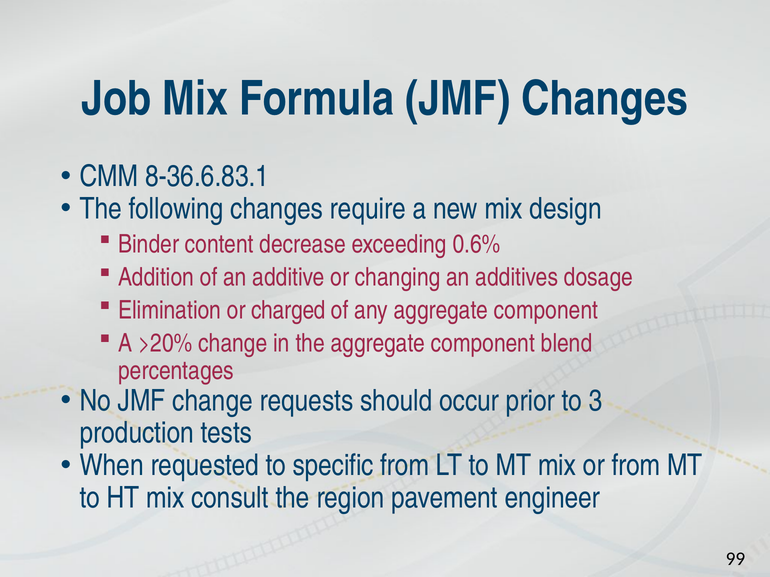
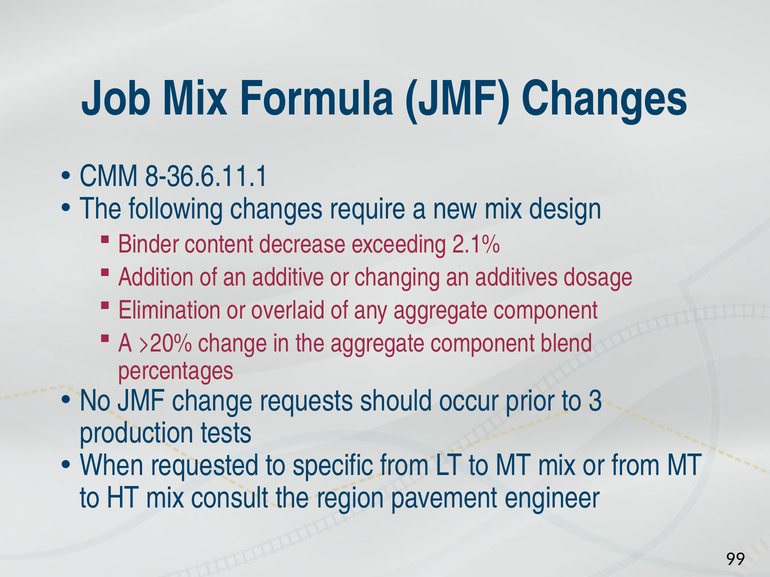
8-36.6.83.1: 8-36.6.83.1 -> 8-36.6.11.1 (207, 177)
0.6%: 0.6% -> 2.1% (476, 244)
charged: charged -> overlaid (288, 310)
